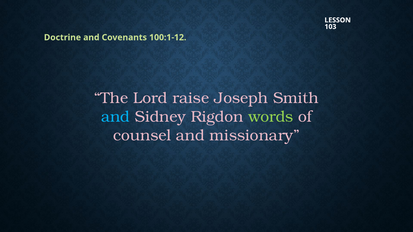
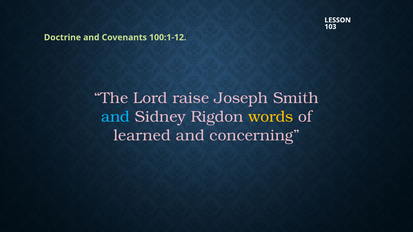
words colour: light green -> yellow (271, 117)
counsel: counsel -> learned (142, 135)
missionary: missionary -> concerning (255, 135)
